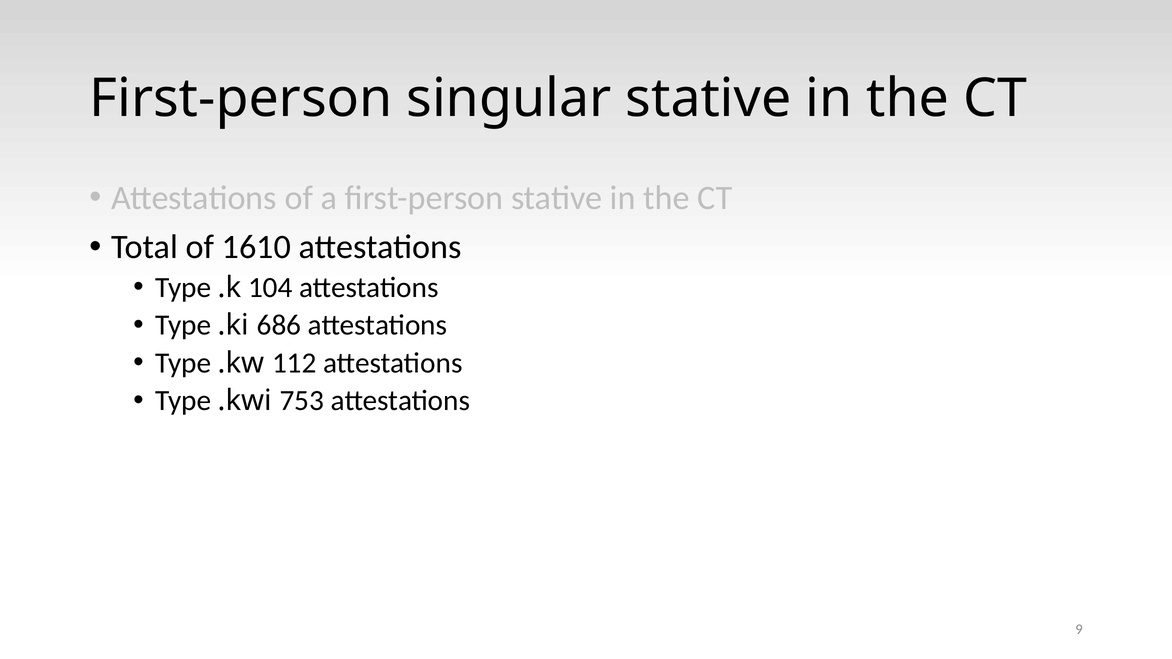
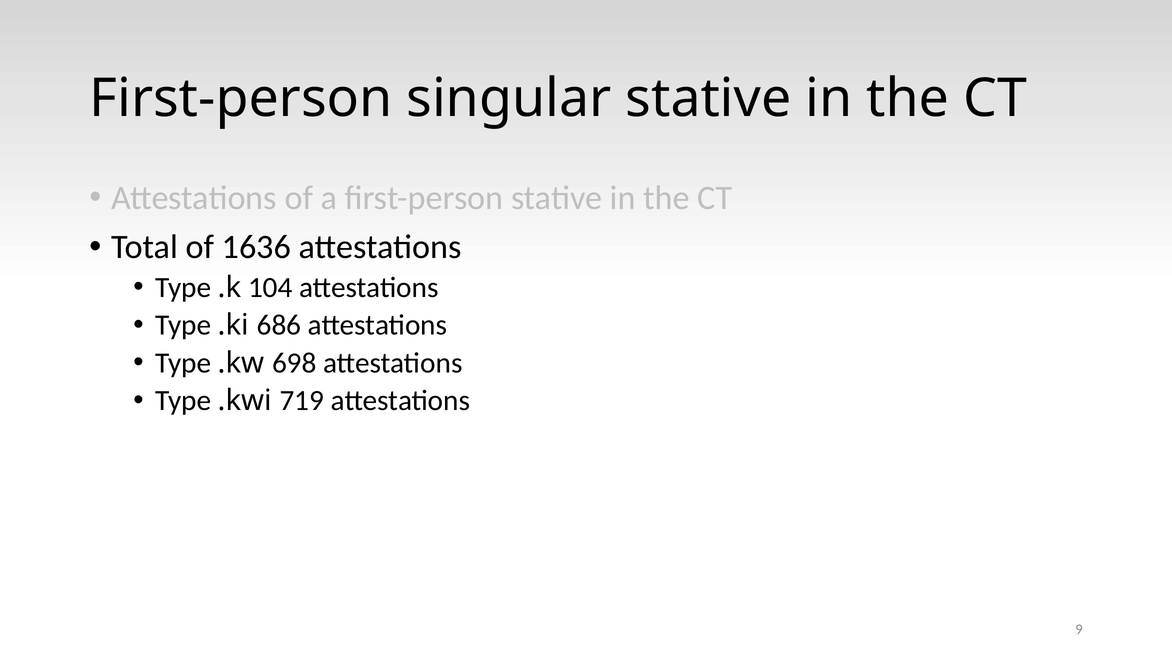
1610: 1610 -> 1636 (256, 247)
112: 112 -> 698 (294, 363)
753: 753 -> 719 (302, 401)
